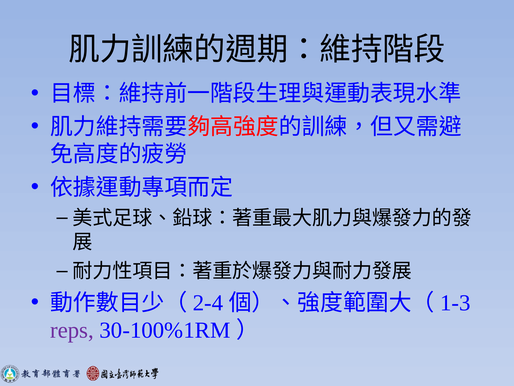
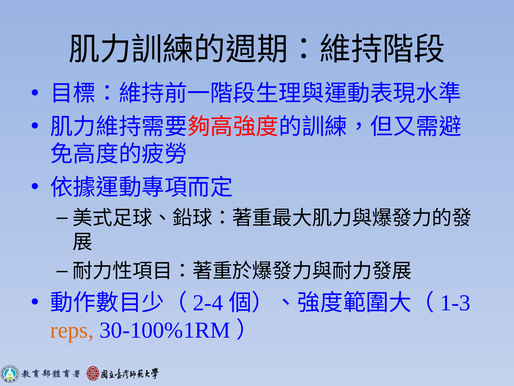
reps colour: purple -> orange (72, 330)
